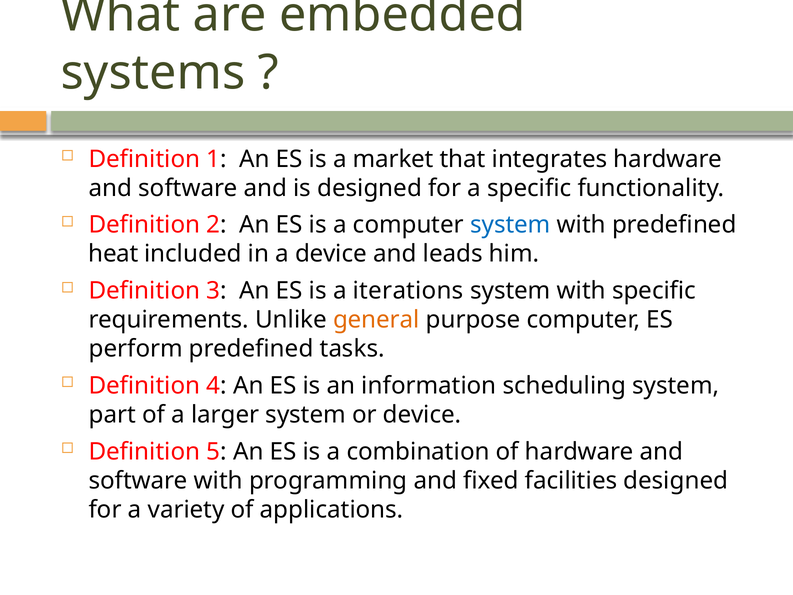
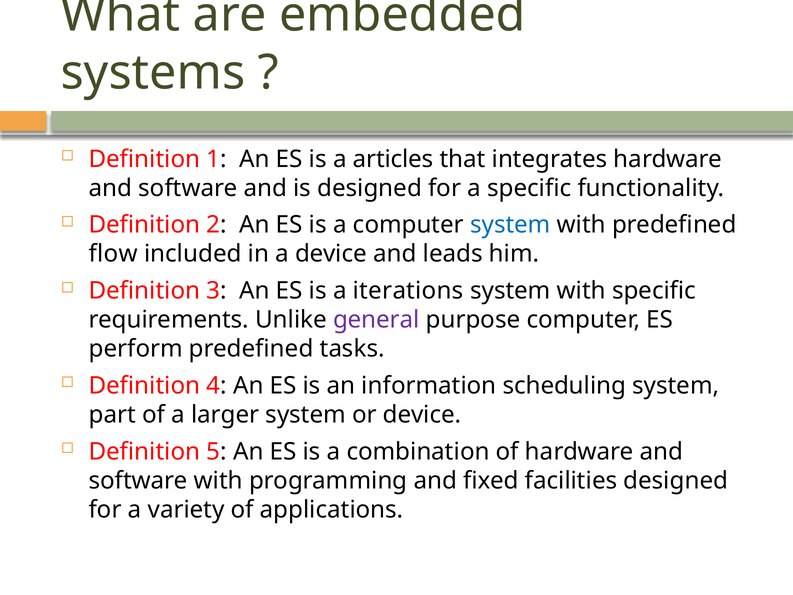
market: market -> articles (393, 159)
heat: heat -> flow (113, 254)
general colour: orange -> purple (376, 320)
